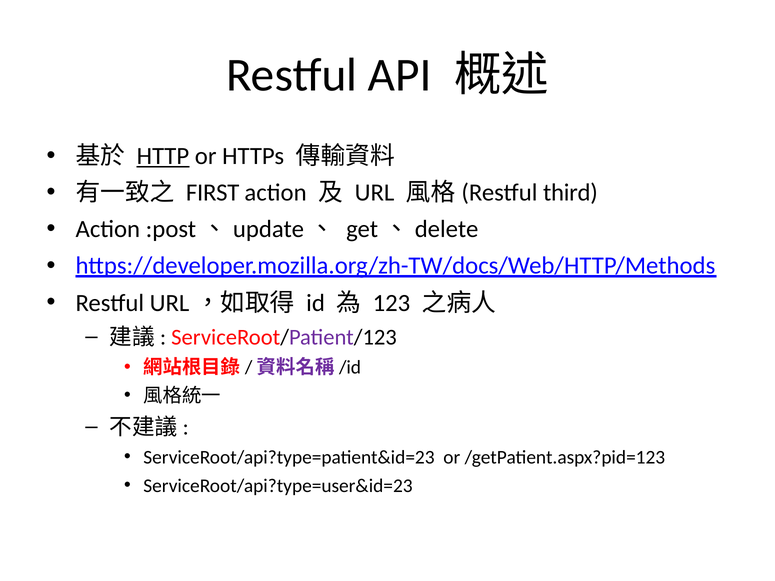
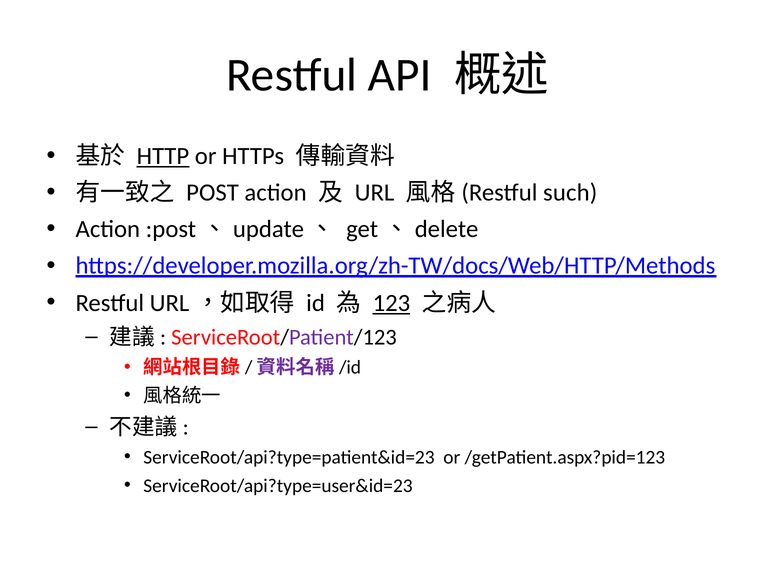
FIRST: FIRST -> POST (213, 193)
third: third -> such (570, 193)
123 underline: none -> present (391, 303)
